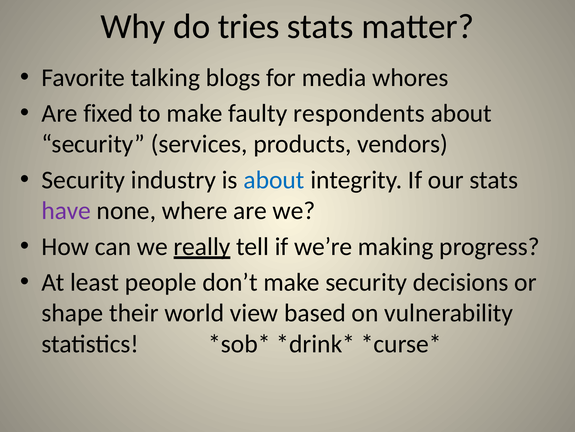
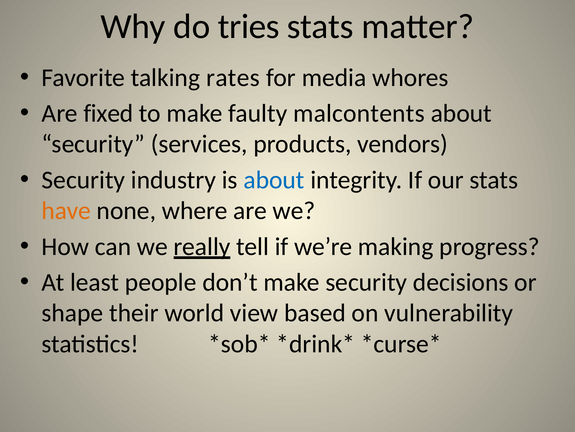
blogs: blogs -> rates (233, 77)
respondents: respondents -> malcontents (359, 113)
have colour: purple -> orange (66, 210)
